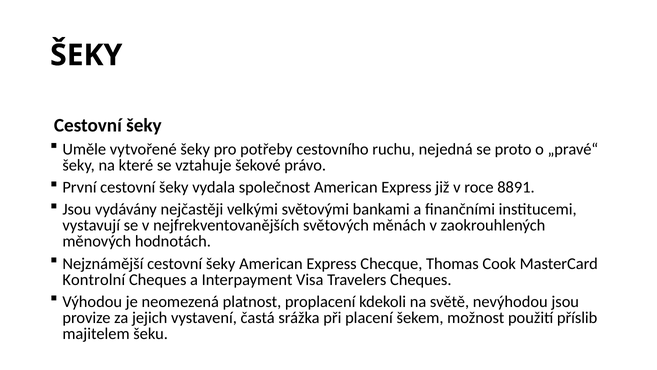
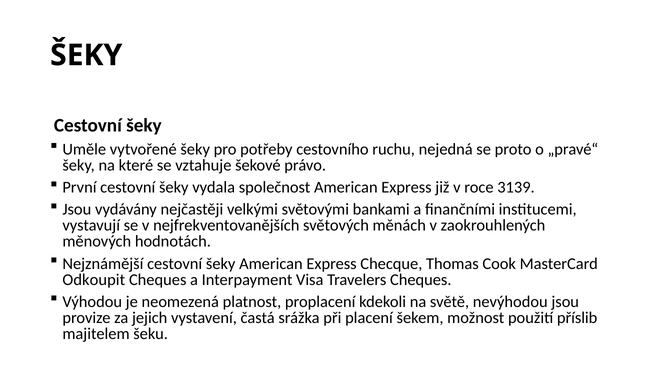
8891: 8891 -> 3139 (516, 187)
Kontrolní: Kontrolní -> Odkoupit (94, 279)
